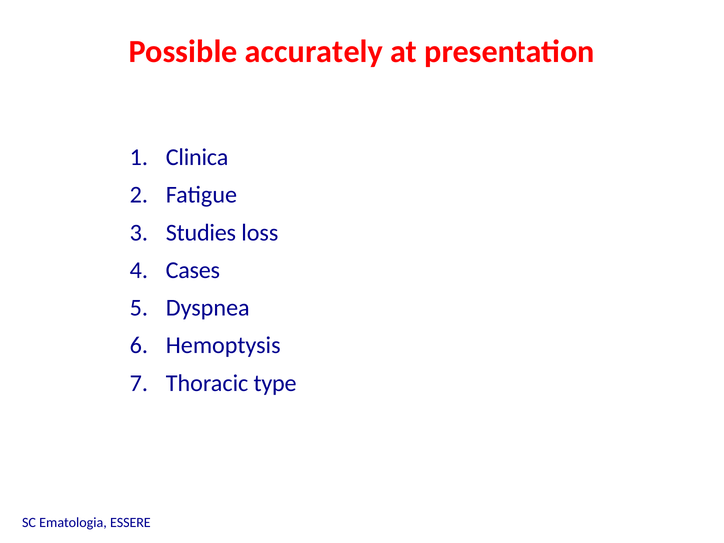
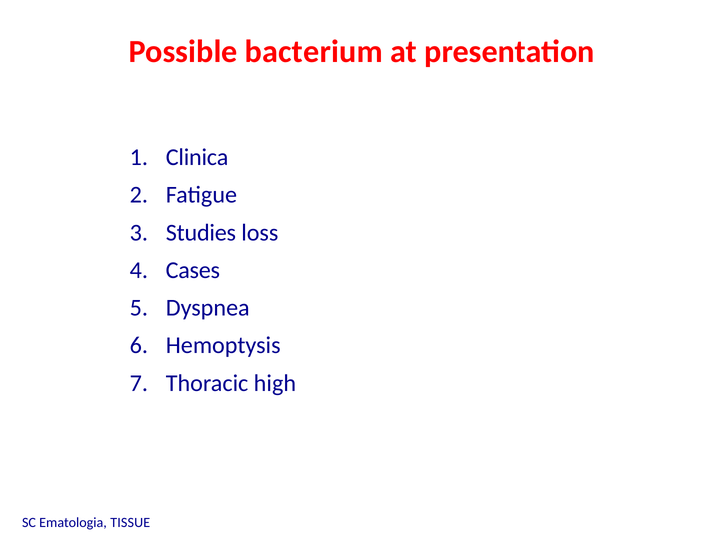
accurately: accurately -> bacterium (314, 51)
type: type -> high (275, 383)
ESSERE: ESSERE -> TISSUE (130, 522)
